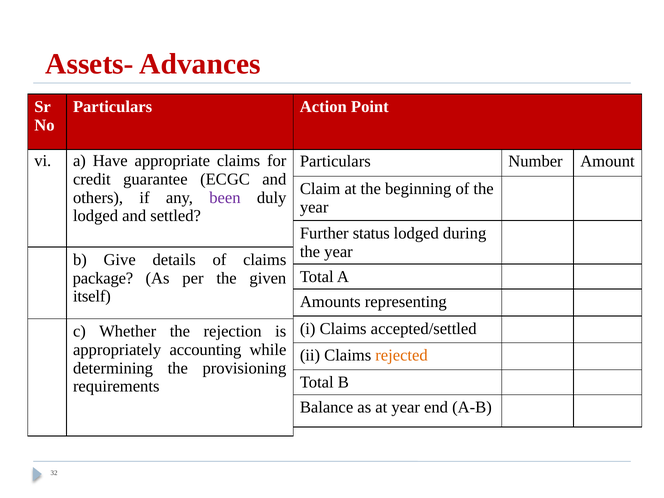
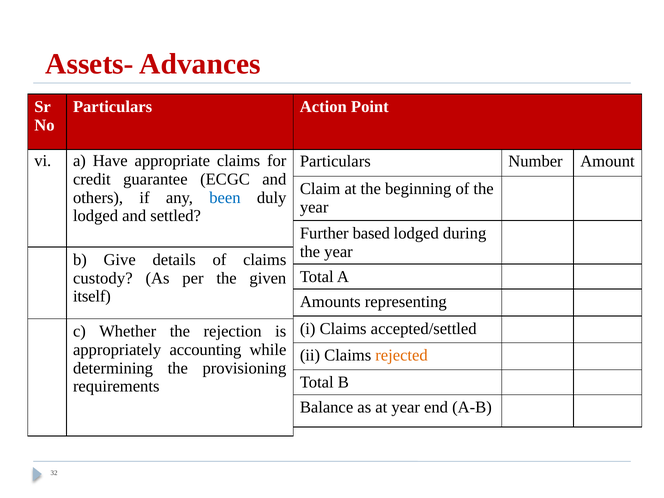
been colour: purple -> blue (225, 198)
status: status -> based (371, 233)
package: package -> custody (103, 278)
